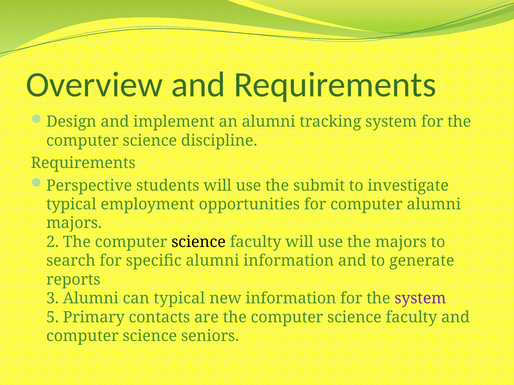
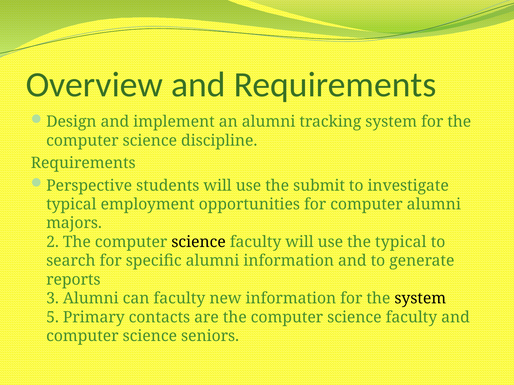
the majors: majors -> typical (401, 242)
can typical: typical -> faculty (179, 299)
system colour: purple -> black (420, 299)
